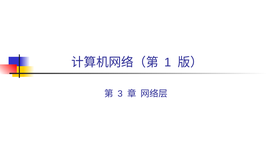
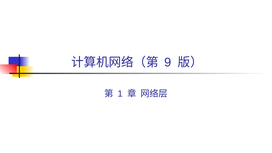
1: 1 -> 9 (168, 62)
3: 3 -> 1 (120, 94)
